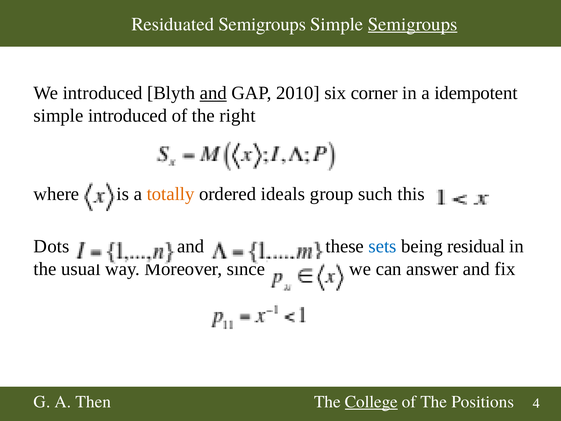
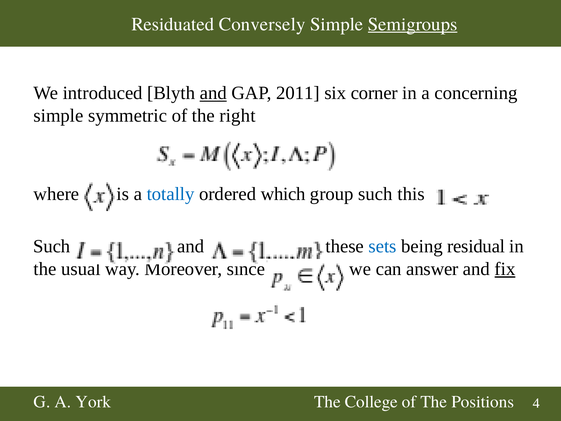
Residuated Semigroups: Semigroups -> Conversely (262, 24)
2010: 2010 -> 2011 (298, 93)
idempotent: idempotent -> concerning (476, 93)
simple introduced: introduced -> symmetric (128, 115)
totally colour: orange -> blue (171, 194)
ideals: ideals -> which (283, 194)
Dots: Dots -> Such (52, 246)
fix underline: none -> present (505, 269)
Then: Then -> York (93, 401)
College underline: present -> none (371, 401)
